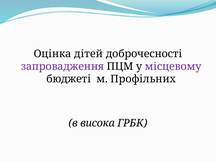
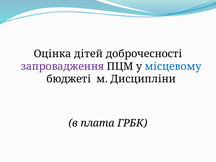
місцевому colour: purple -> blue (173, 66)
Профільних: Профільних -> Дисципліни (143, 79)
висока: висока -> плата (98, 123)
